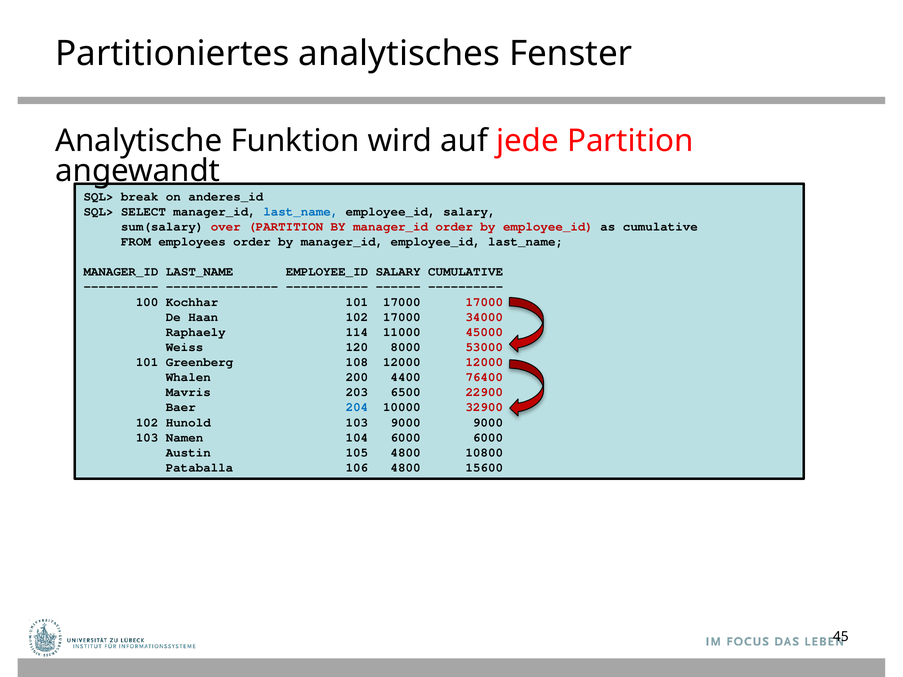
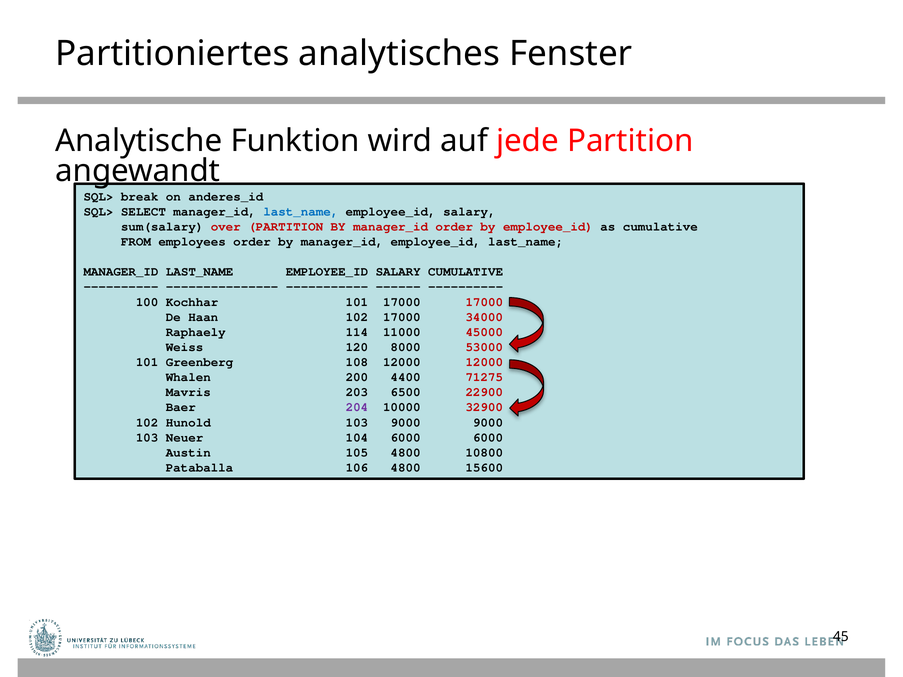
76400: 76400 -> 71275 (484, 377)
204 colour: blue -> purple (357, 408)
Namen: Namen -> Neuer (185, 438)
